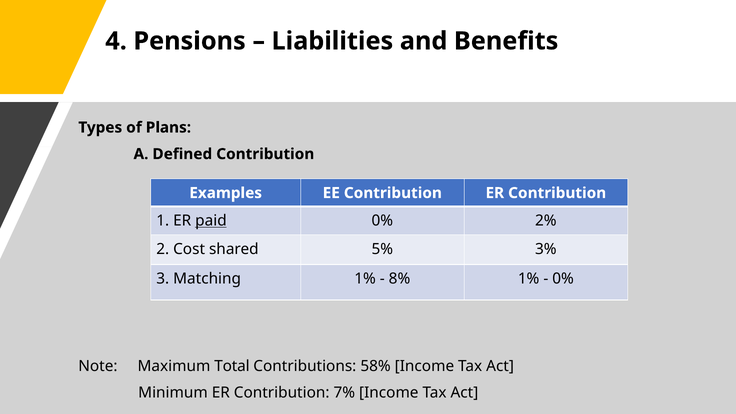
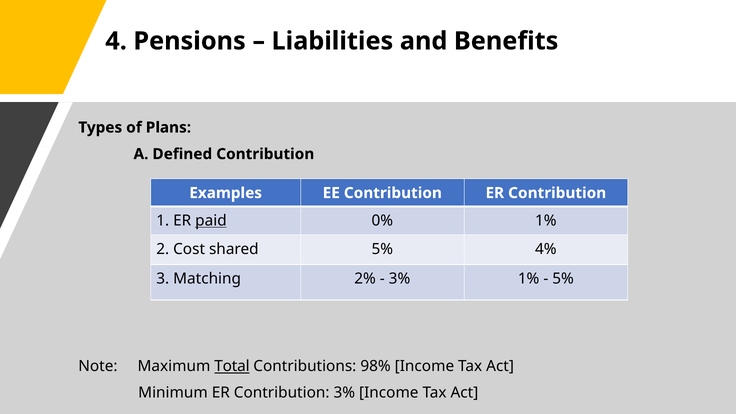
0% 2%: 2% -> 1% (546, 221)
3%: 3% -> 4% (546, 249)
Matching 1%: 1% -> 2% (365, 279)
8%: 8% -> 3% (400, 279)
0%: 0% -> 5% (563, 279)
Total underline: none -> present (232, 366)
58%: 58% -> 98% (376, 366)
Contribution 7%: 7% -> 3% (344, 393)
